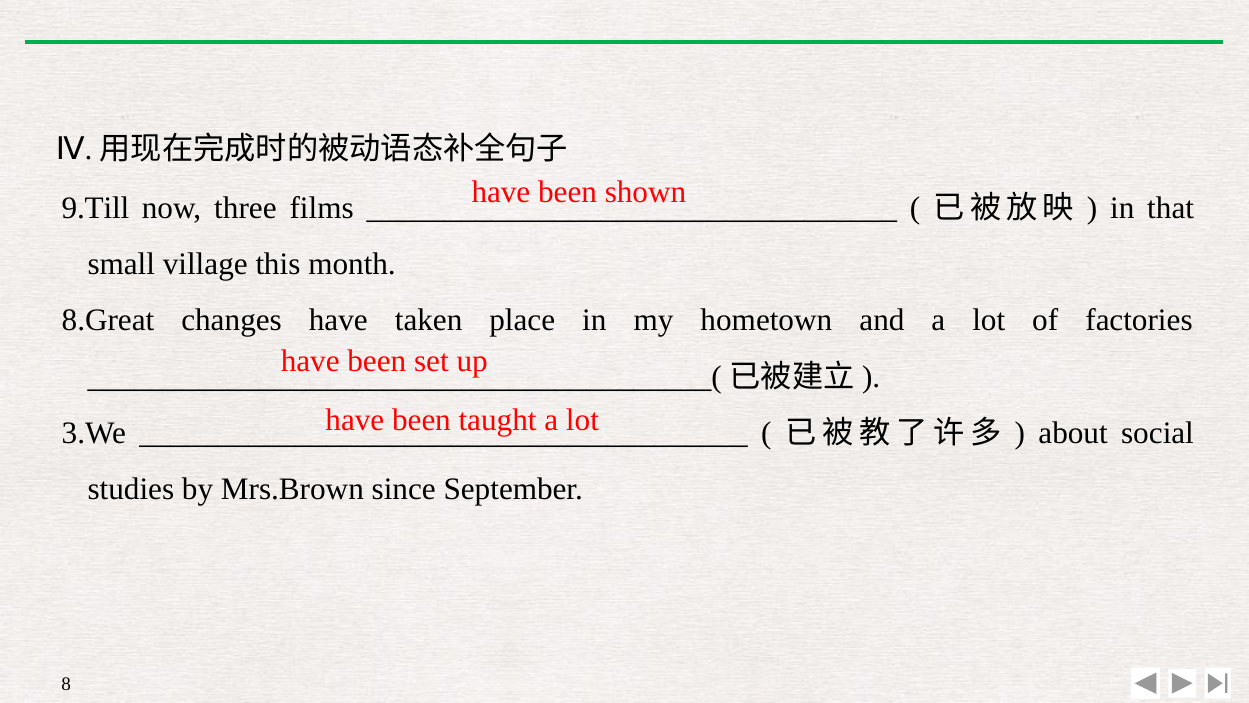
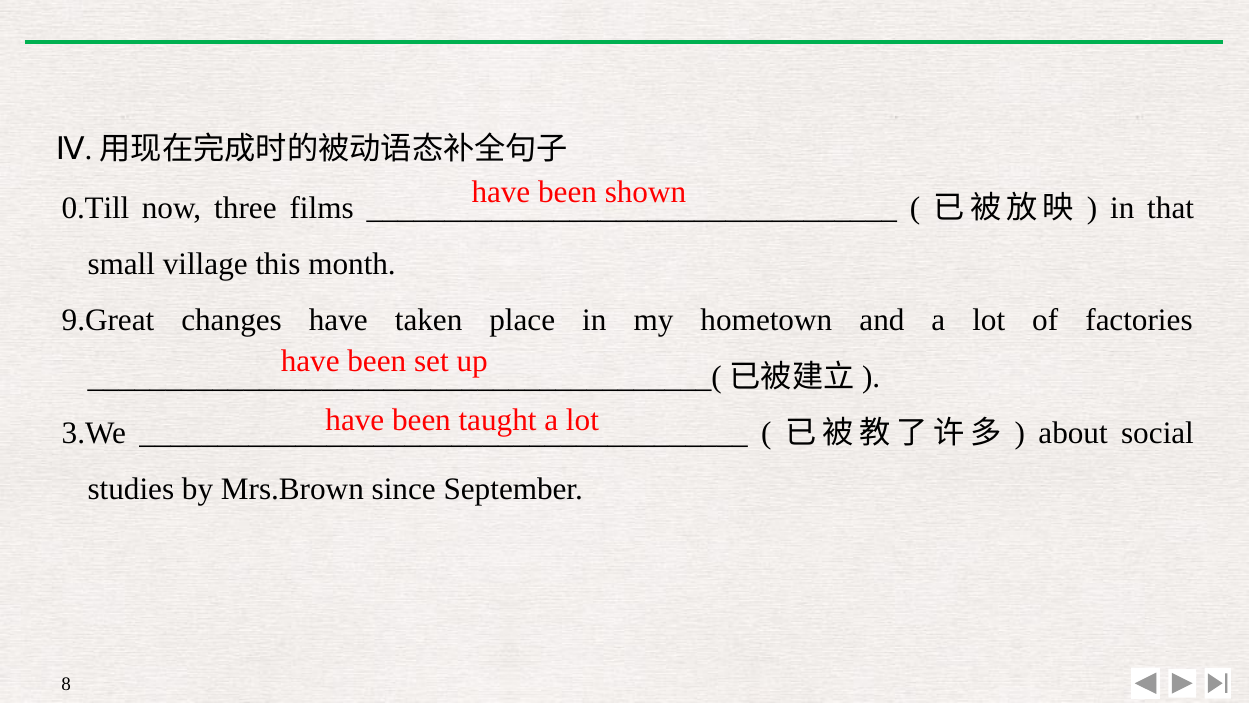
9.Till: 9.Till -> 0.Till (95, 208)
8.Great: 8.Great -> 9.Great (108, 320)
